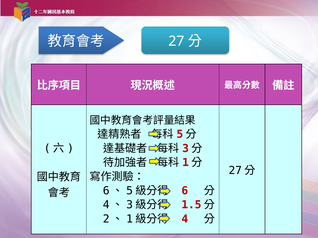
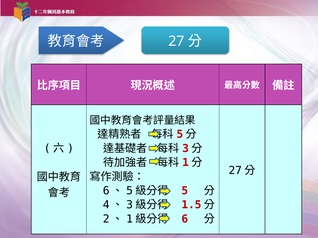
6: 6 -> 5 (185, 191)
4: 4 -> 6 (185, 219)
